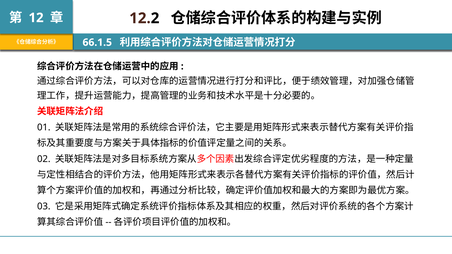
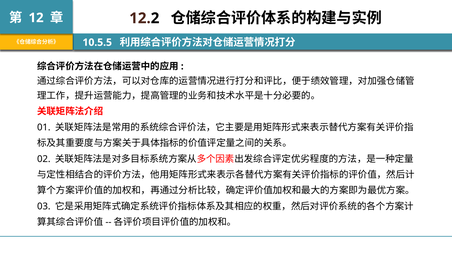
66.1.5: 66.1.5 -> 10.5.5 (97, 42)
